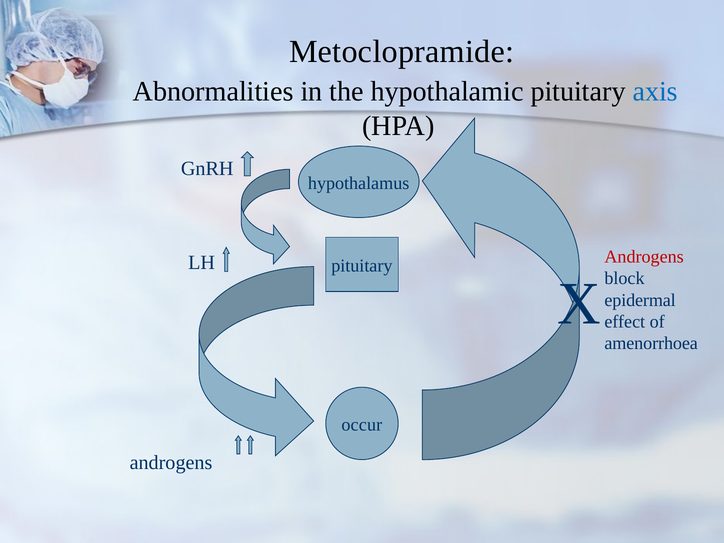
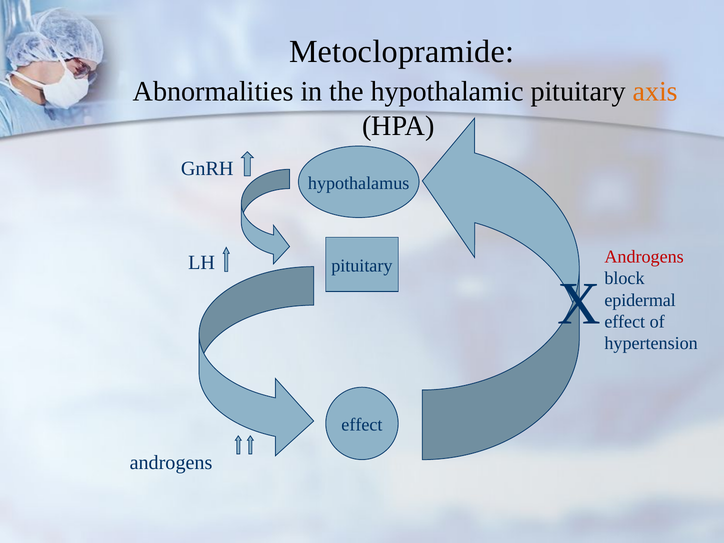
axis colour: blue -> orange (655, 91)
amenorrhoea: amenorrhoea -> hypertension (651, 343)
occur: occur -> effect (362, 425)
